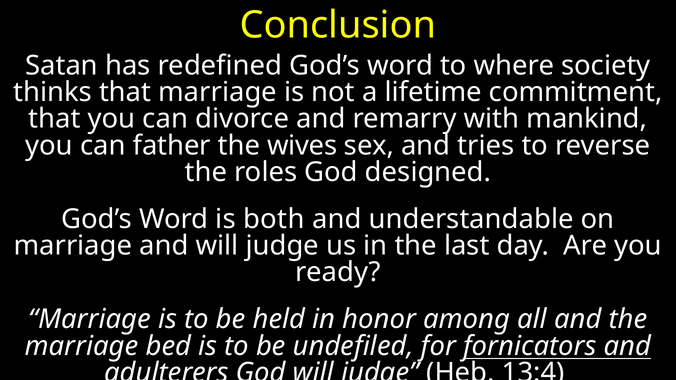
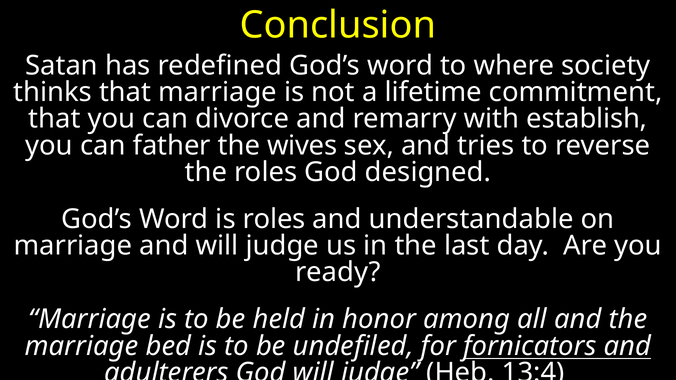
mankind: mankind -> establish (587, 119)
is both: both -> roles (274, 219)
